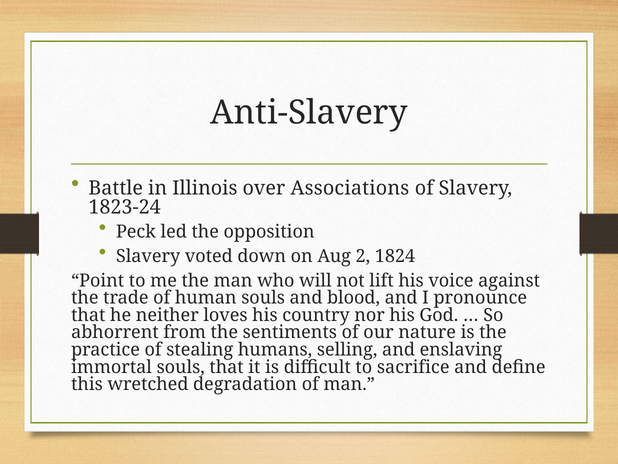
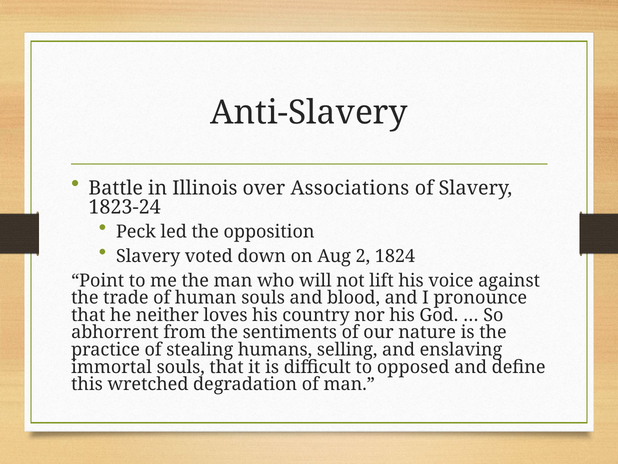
sacrifice: sacrifice -> opposed (413, 367)
